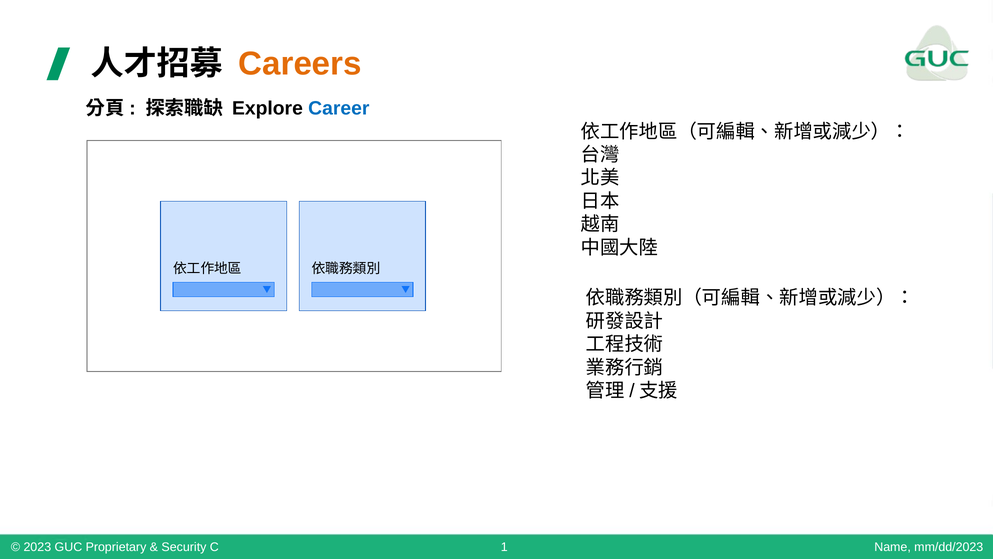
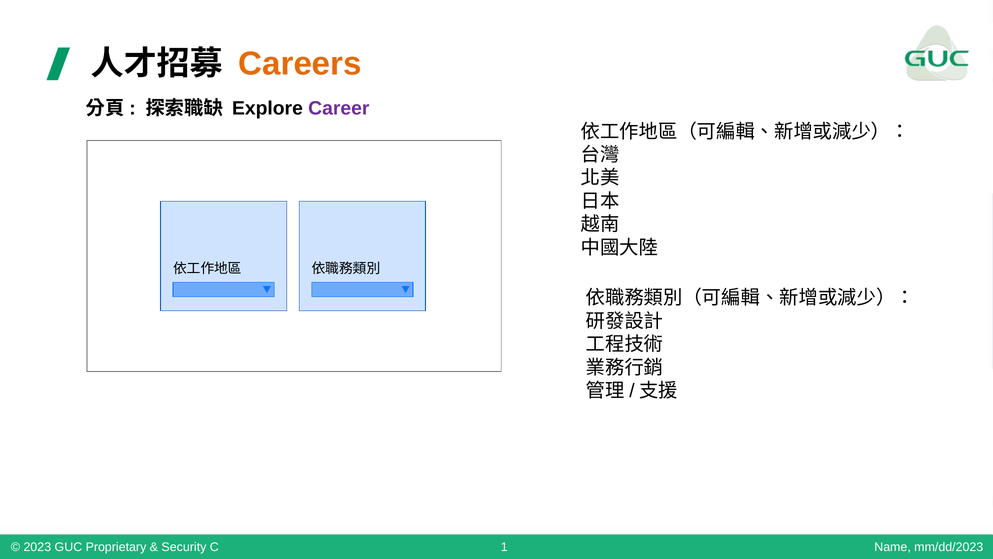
Career colour: blue -> purple (339, 108)
